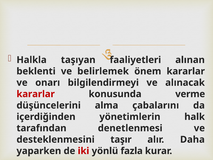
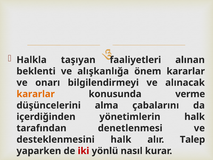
belirlemek: belirlemek -> alışkanlığa (103, 71)
kararlar colour: red -> orange (36, 94)
desteklenmesini taşır: taşır -> halk (121, 139)
Daha: Daha -> Talep (192, 139)
fazla: fazla -> nasıl (132, 151)
